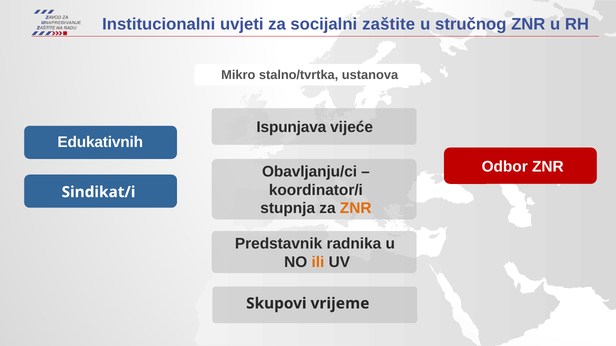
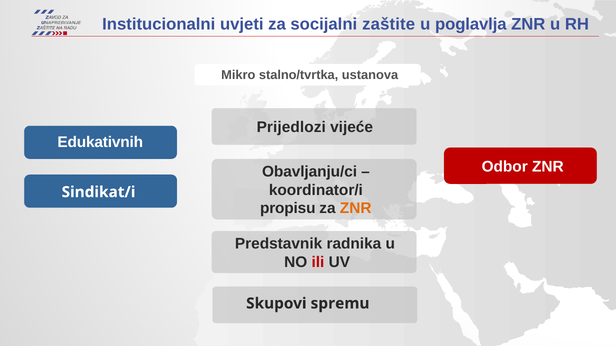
stručnog: stručnog -> poglavlja (471, 24)
Ispunjava: Ispunjava -> Prijedlozi (291, 127)
stupnja: stupnja -> propisu (288, 209)
ili colour: orange -> red (318, 263)
vrijeme: vrijeme -> spremu (340, 304)
